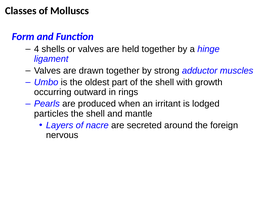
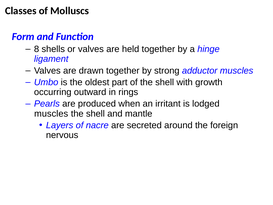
4: 4 -> 8 (37, 49)
particles: particles -> muscles (51, 113)
